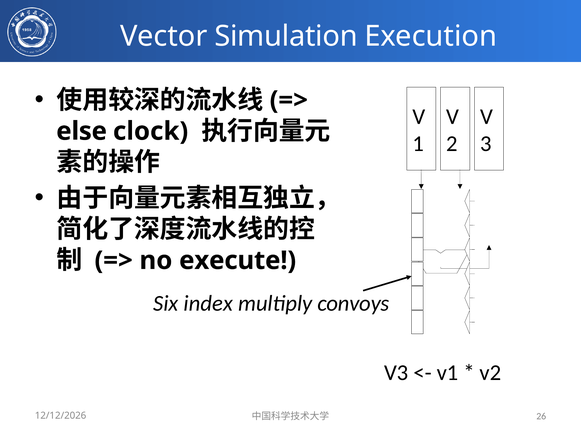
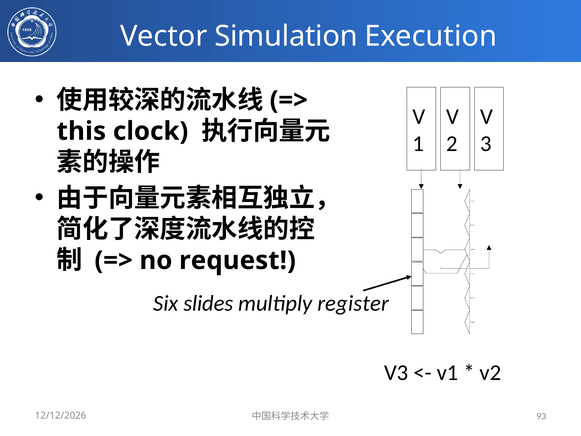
else: else -> this (81, 131)
execute: execute -> request (237, 260)
index: index -> slides (208, 303)
convoys: convoys -> register (353, 303)
26: 26 -> 93 (541, 416)
